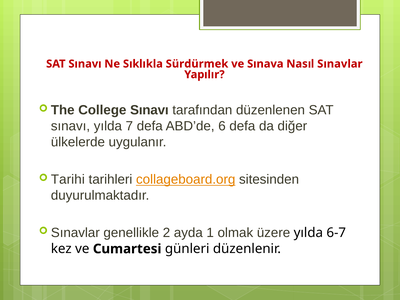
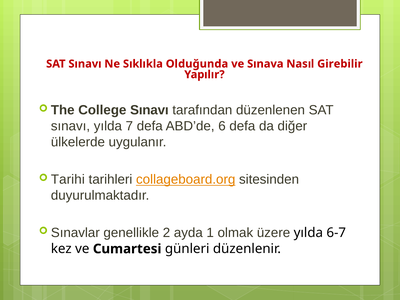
Sürdürmek: Sürdürmek -> Olduğunda (197, 64)
Nasıl Sınavlar: Sınavlar -> Girebilir (340, 64)
